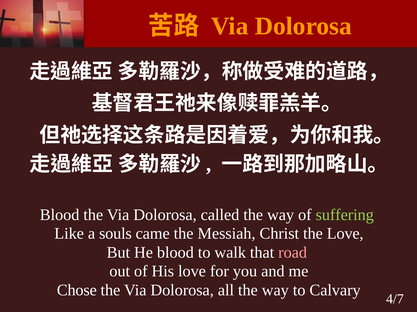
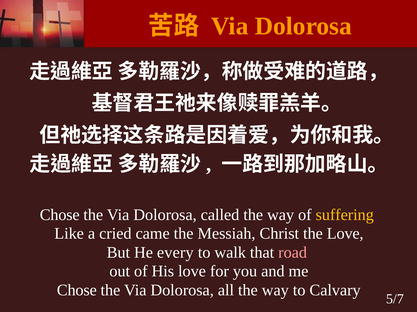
Blood: Blood -> Chose (60, 215)
suffering colour: light green -> yellow (345, 215)
souls: souls -> cried (115, 234)
He blood: blood -> every (175, 253)
4/7: 4/7 -> 5/7 (395, 300)
